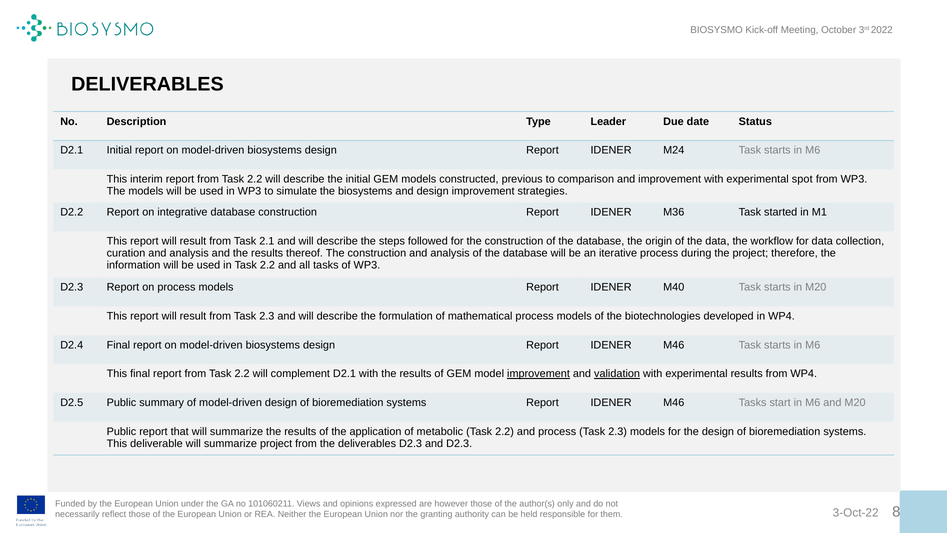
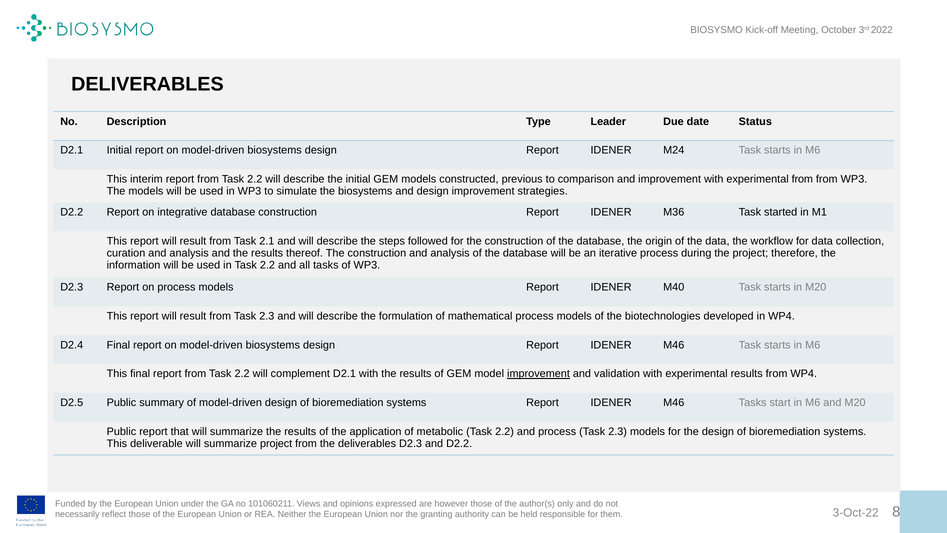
experimental spot: spot -> from (802, 179)
validation underline: present -> none (617, 374)
and D2.3: D2.3 -> D2.2 (459, 443)
